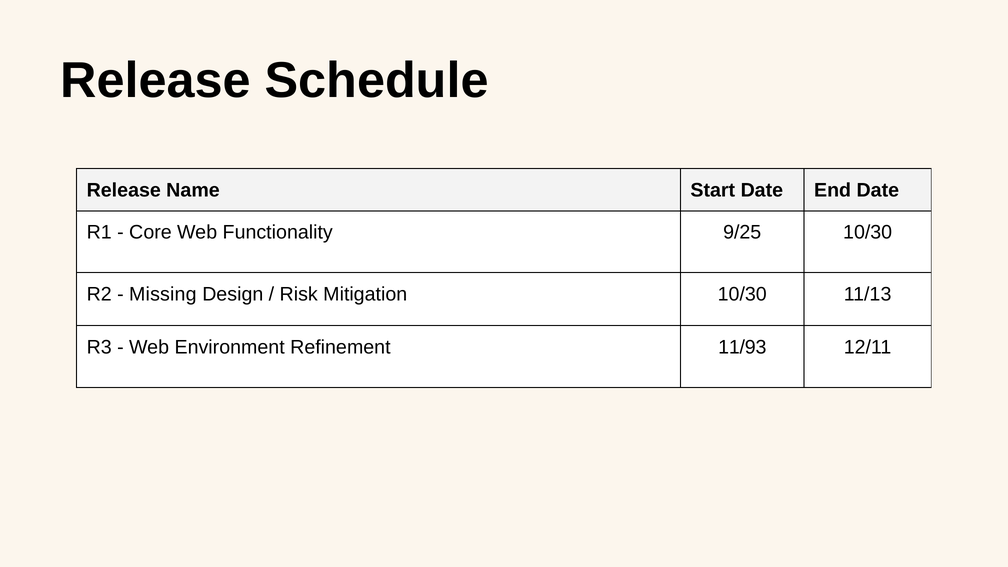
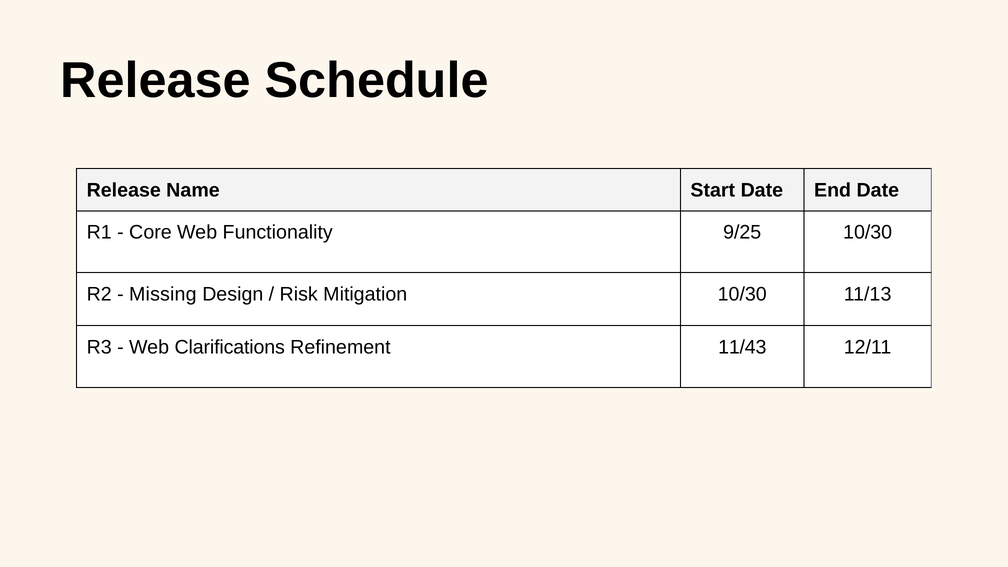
Environment: Environment -> Clarifications (230, 347)
11/93: 11/93 -> 11/43 (742, 347)
